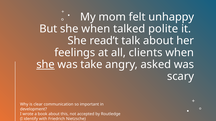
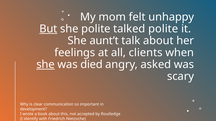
But underline: none -> present (48, 29)
she when: when -> polite (96, 29)
read’t: read’t -> aunt’t (104, 41)
take: take -> died (92, 65)
